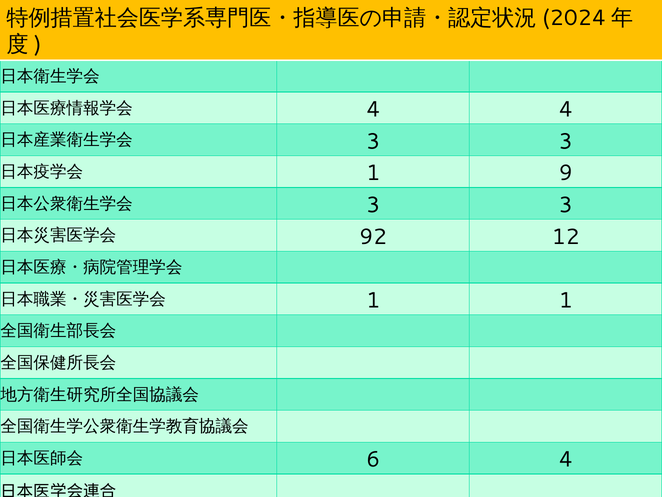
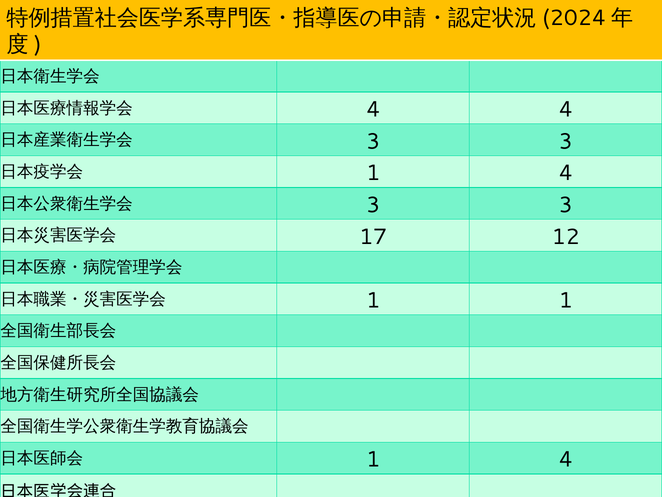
9: 9 -> 4 (566, 173)
92: 92 -> 17 (373, 237)
6: 6 -> 1 (373, 459)
